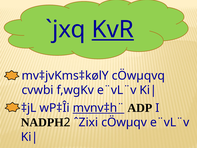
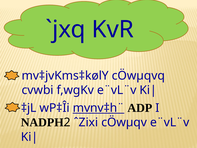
KvR underline: present -> none (113, 29)
